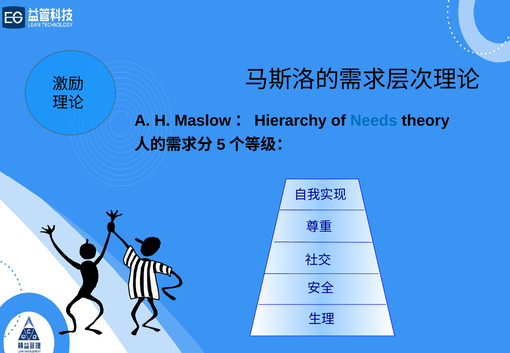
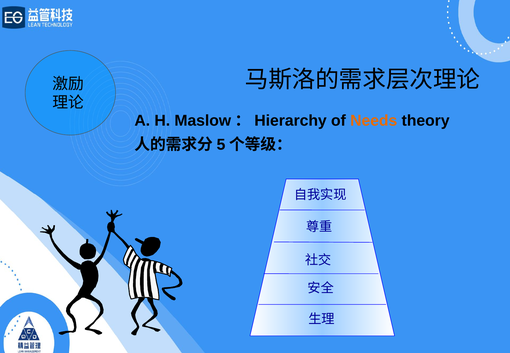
Needs colour: blue -> orange (374, 121)
